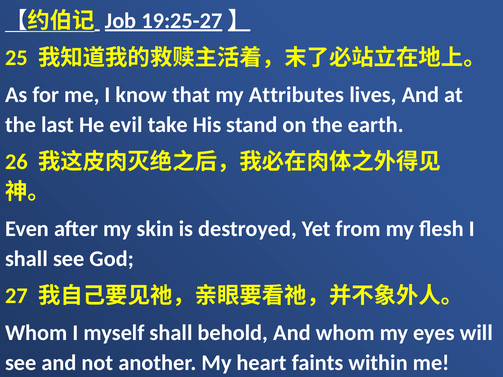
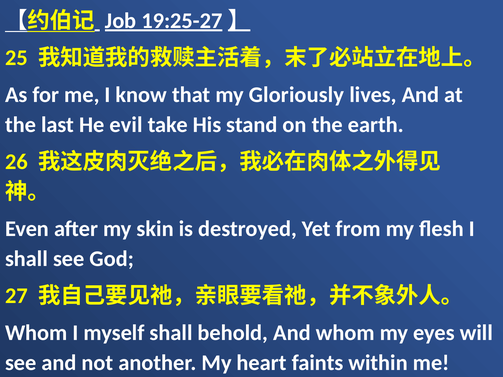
Attributes: Attributes -> Gloriously (296, 95)
